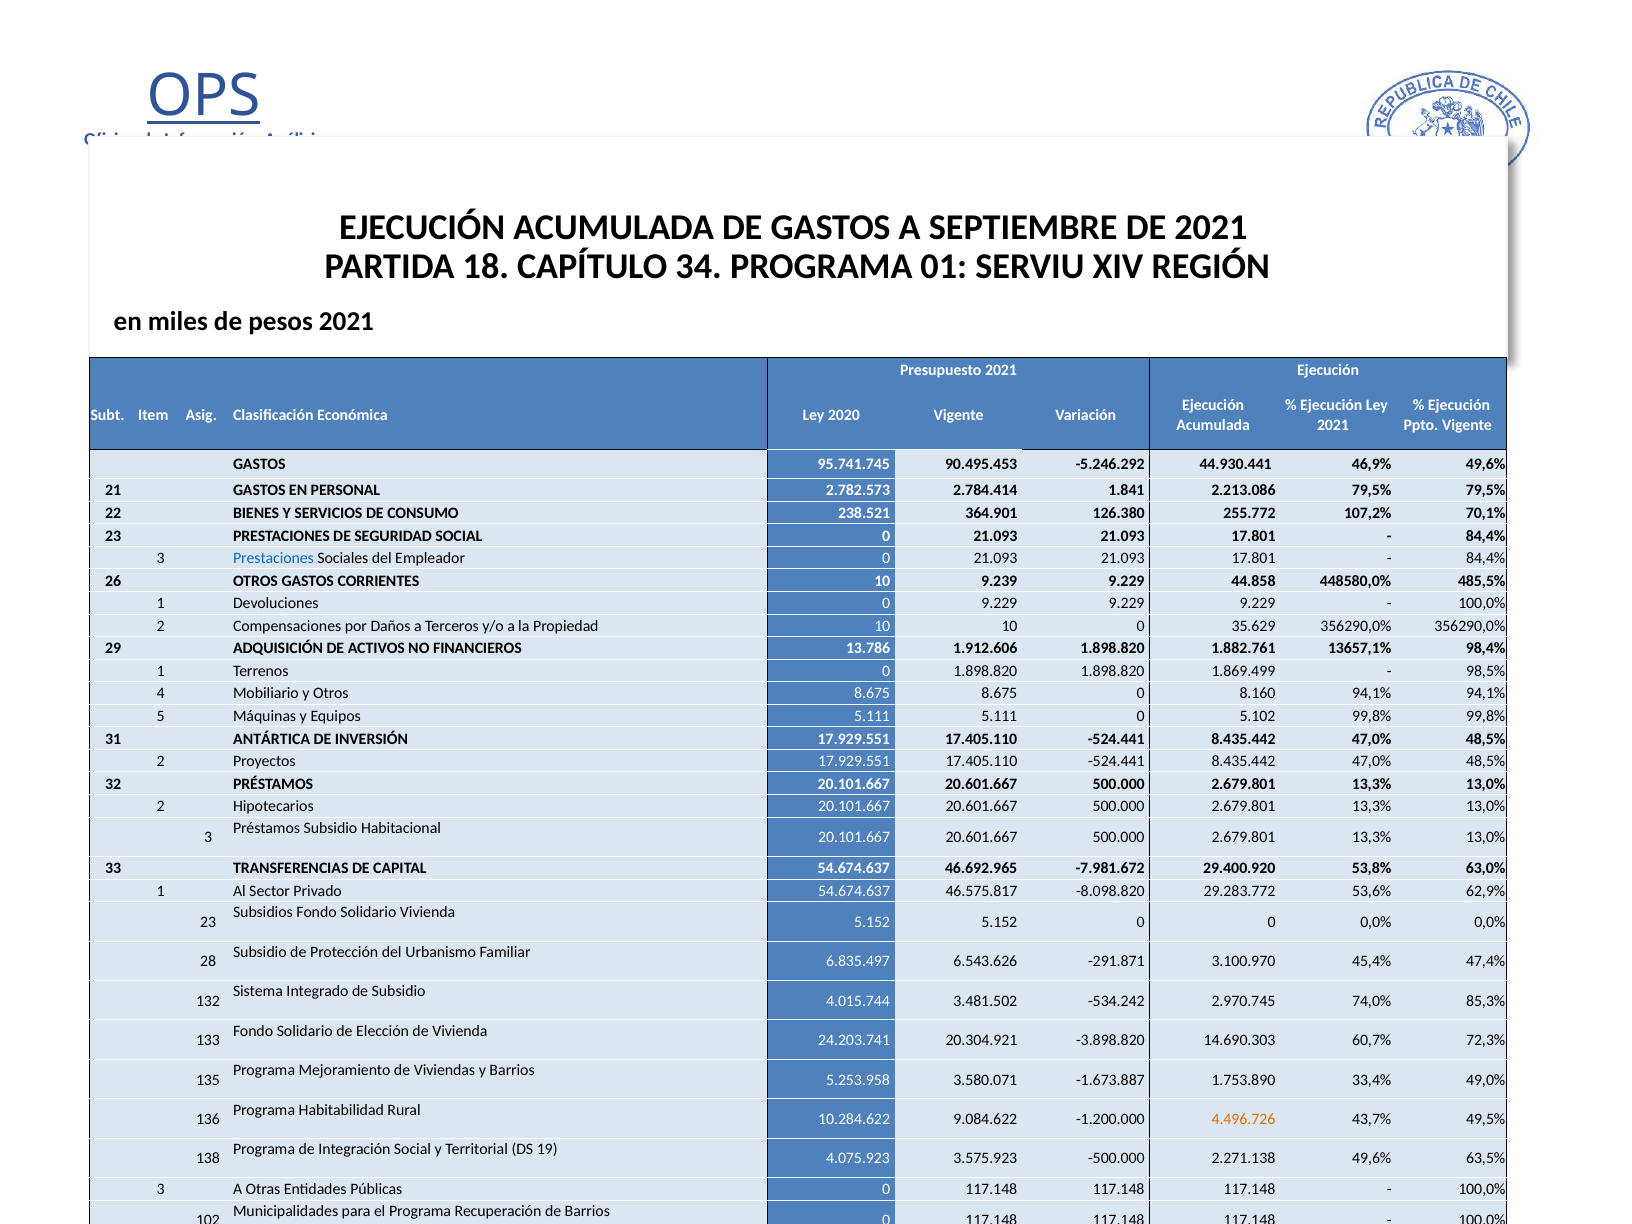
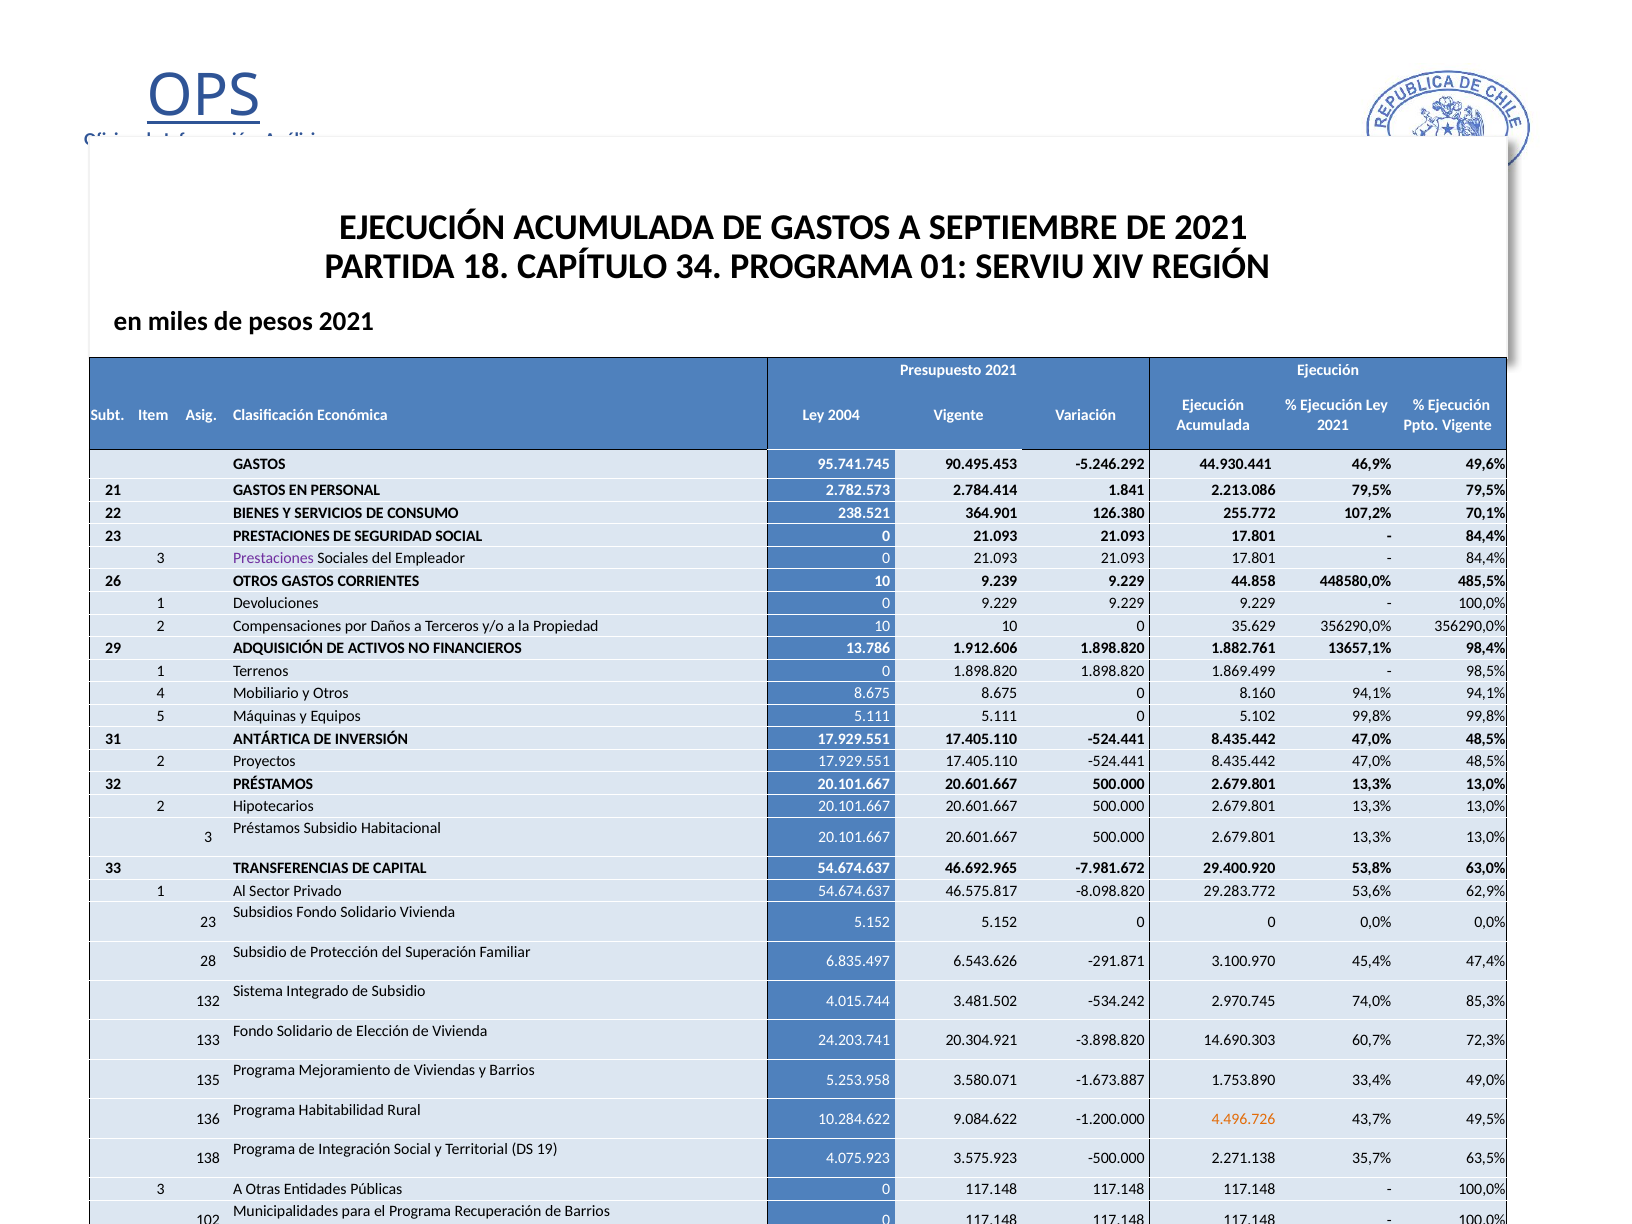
2020: 2020 -> 2004 (844, 415)
Prestaciones colour: blue -> purple (273, 558)
Urbanismo: Urbanismo -> Superación (441, 952)
2.271.138 49,6%: 49,6% -> 35,7% (1372, 1159)
